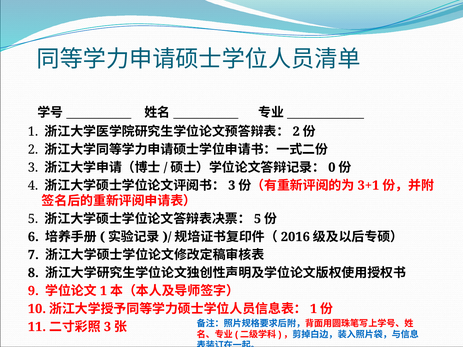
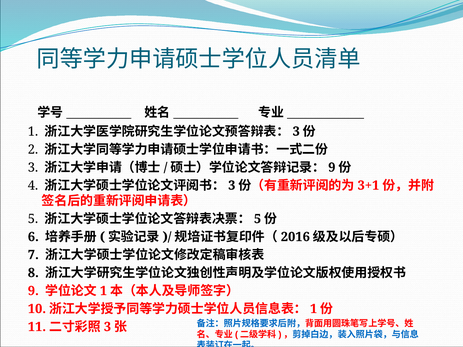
2: 2 -> 3 (296, 132)
0: 0 -> 9 (332, 168)
